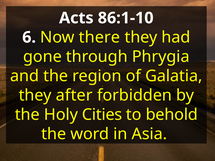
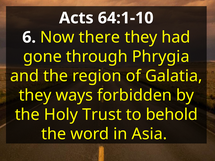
86:1-10: 86:1-10 -> 64:1-10 (126, 18)
after: after -> ways (74, 95)
Cities: Cities -> Trust (102, 115)
